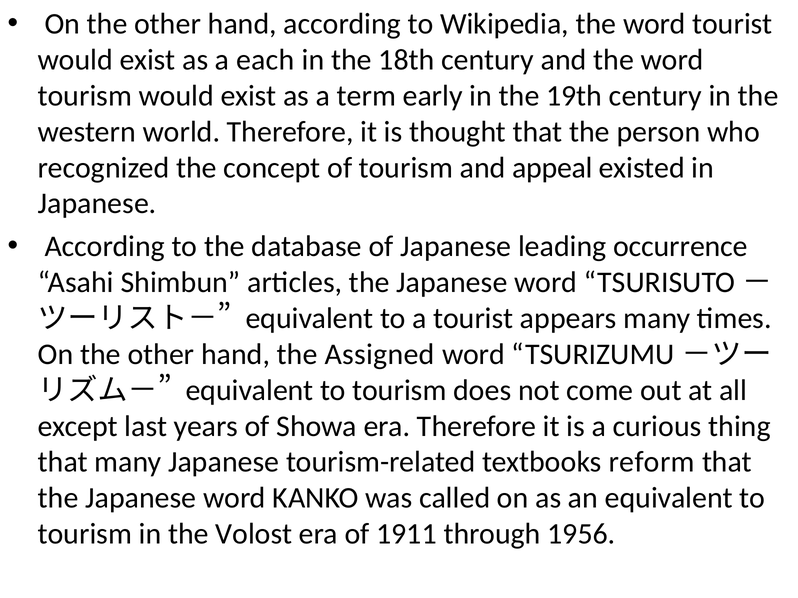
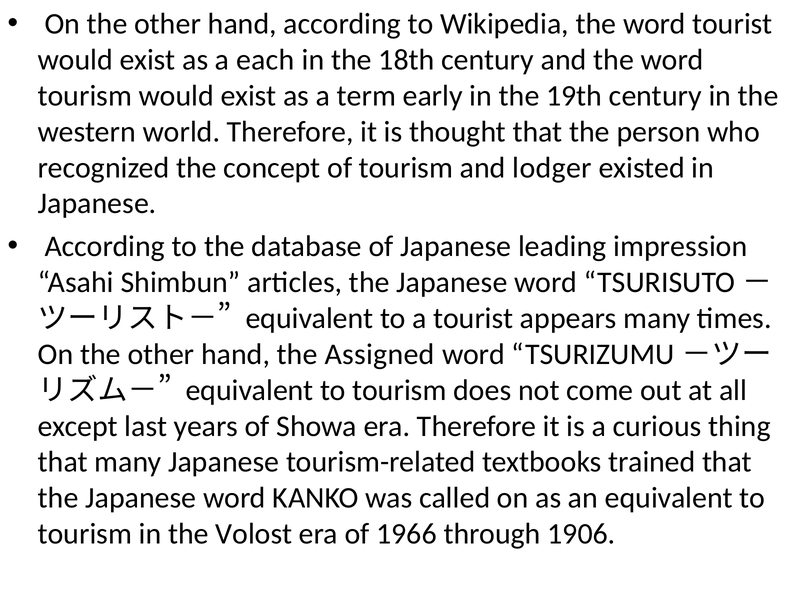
appeal: appeal -> lodger (552, 168)
occurrence: occurrence -> impression (680, 247)
reform: reform -> trained (652, 462)
1911: 1911 -> 1966 (406, 534)
1956: 1956 -> 1906 (581, 534)
